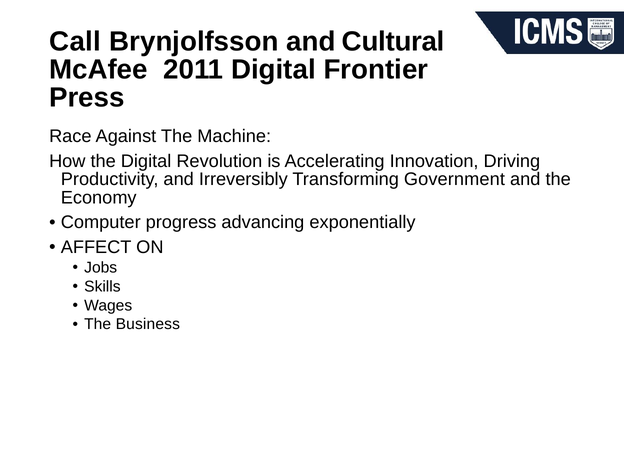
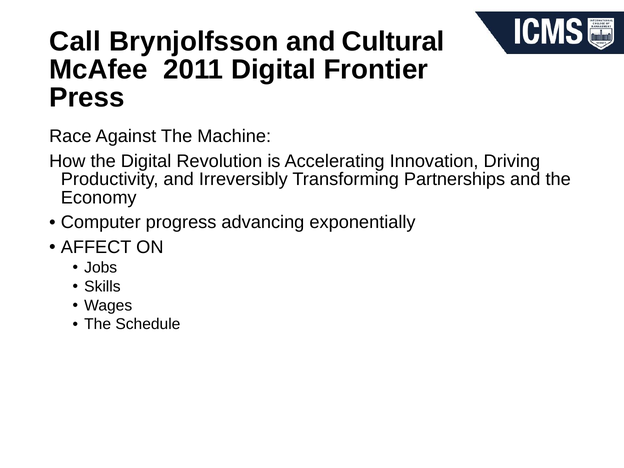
Government: Government -> Partnerships (455, 179)
Business: Business -> Schedule (148, 324)
